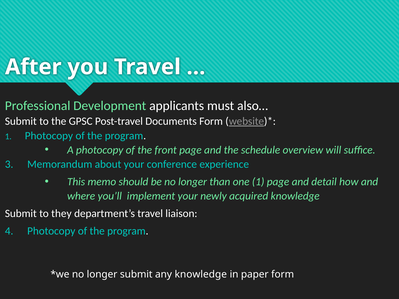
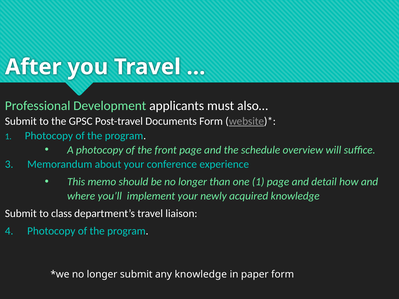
they: they -> class (62, 214)
